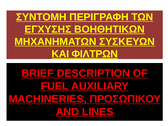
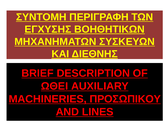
ΦΙΛΤΡΩΝ: ΦΙΛΤΡΩΝ -> ΔΙΕΘΝΗΣ (95, 54)
FUEL: FUEL -> ΩΘΕΙ (55, 86)
